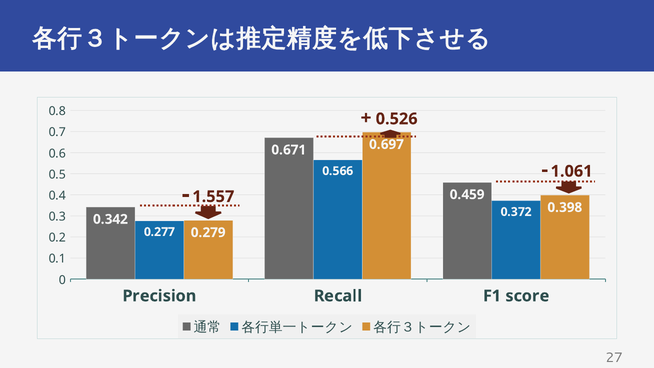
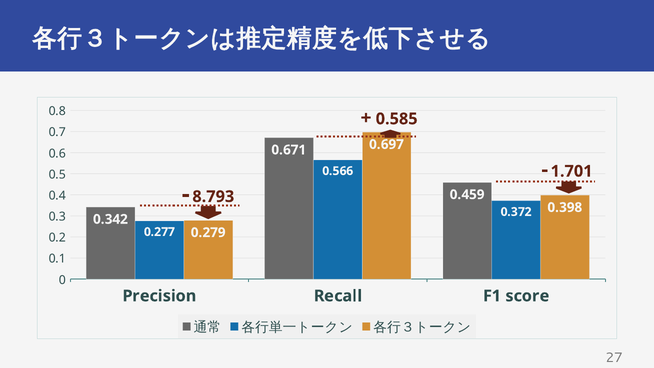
0.526: 0.526 -> 0.585 (397, 119)
1.061: 1.061 -> 1.701 (572, 171)
1.557: 1.557 -> 8.793 (213, 197)
